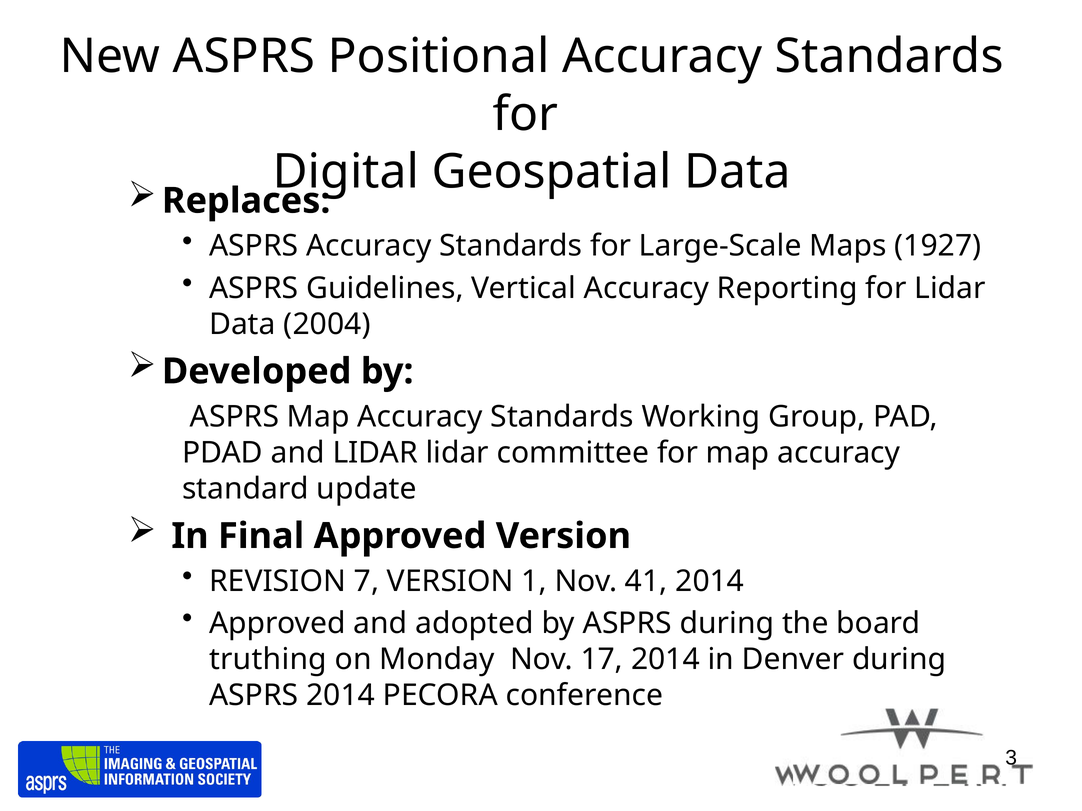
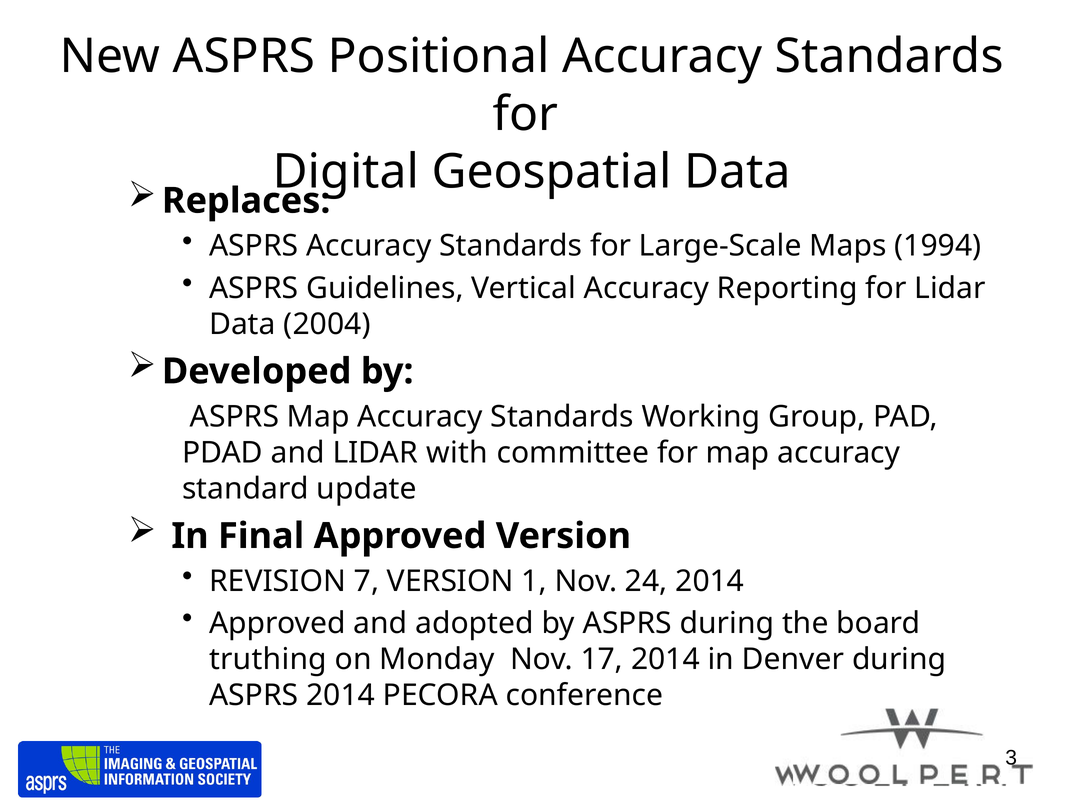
1927: 1927 -> 1994 (938, 246)
LIDAR lidar: lidar -> with (457, 453)
41: 41 -> 24 (646, 582)
